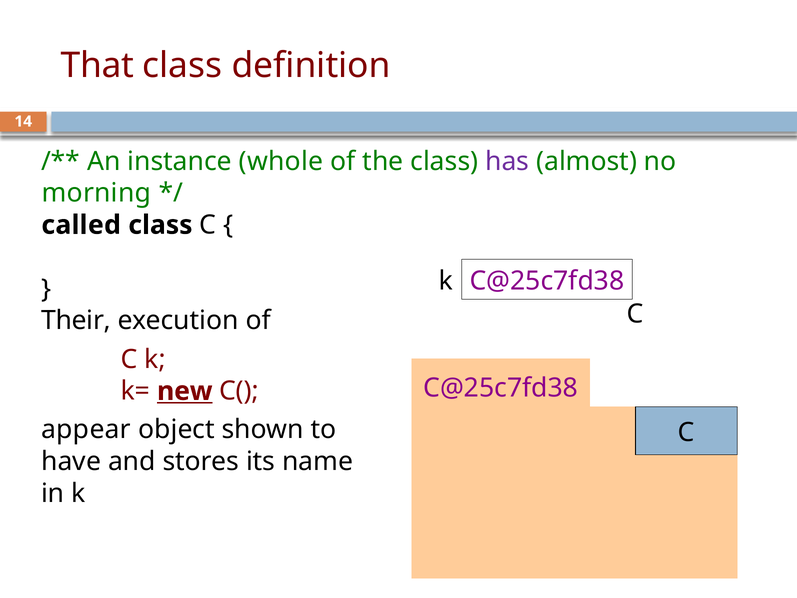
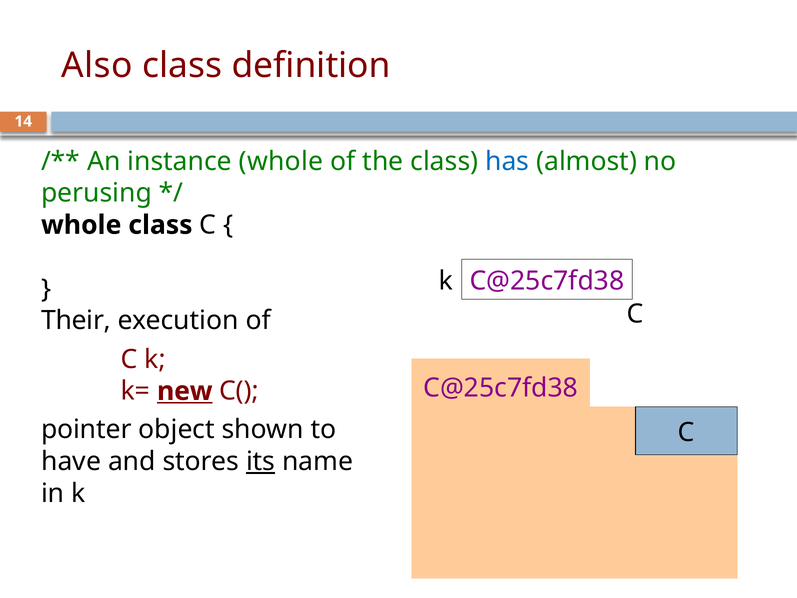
That: That -> Also (97, 66)
has colour: purple -> blue (507, 161)
morning: morning -> perusing (96, 193)
called: called -> whole (81, 225)
appear: appear -> pointer (86, 430)
its underline: none -> present (261, 461)
